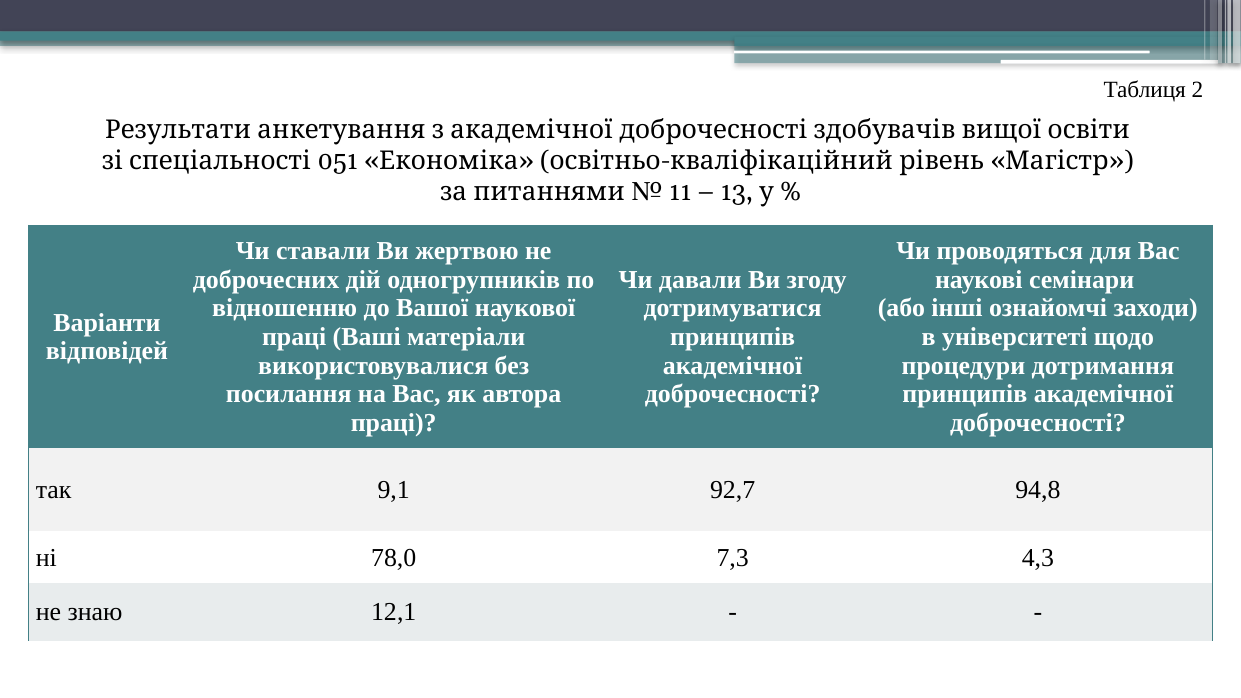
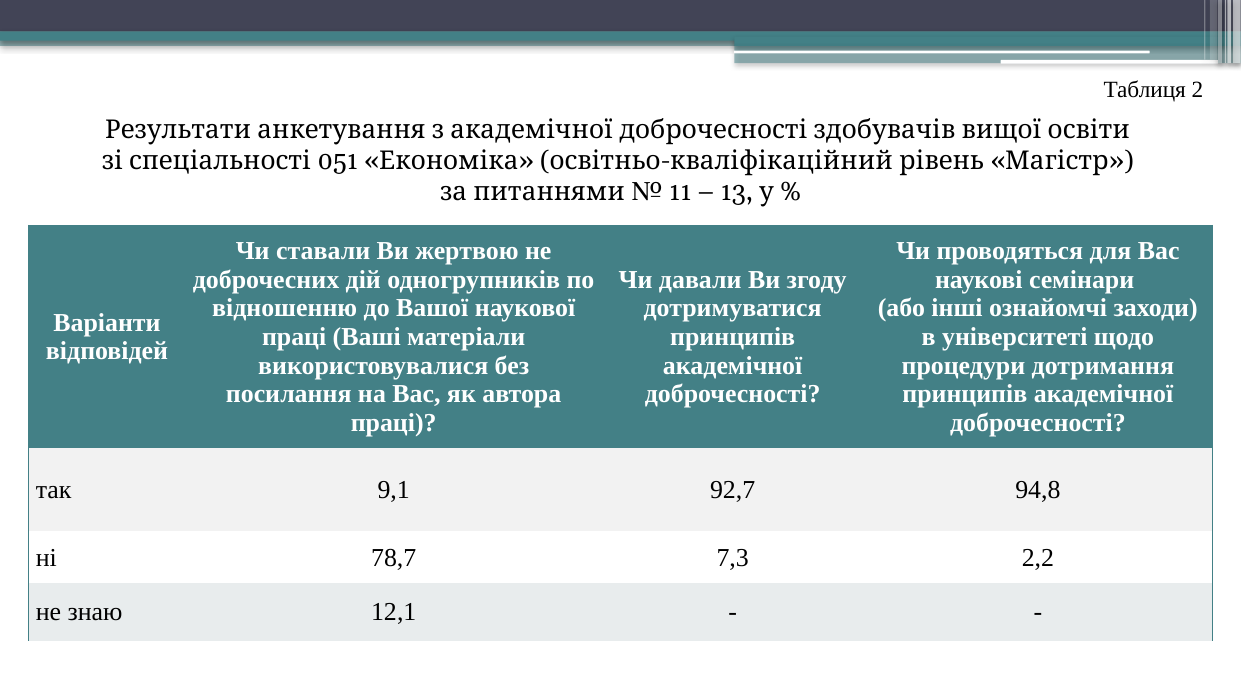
78,0: 78,0 -> 78,7 (394, 558)
4,3: 4,3 -> 2,2 (1038, 558)
